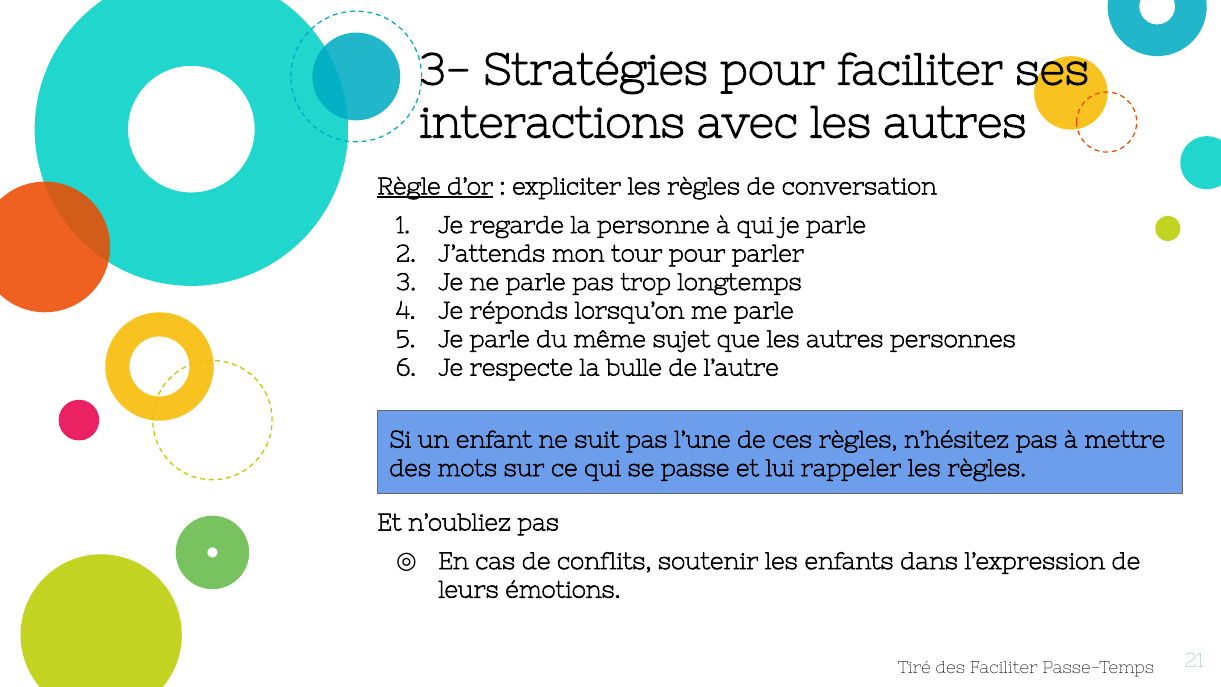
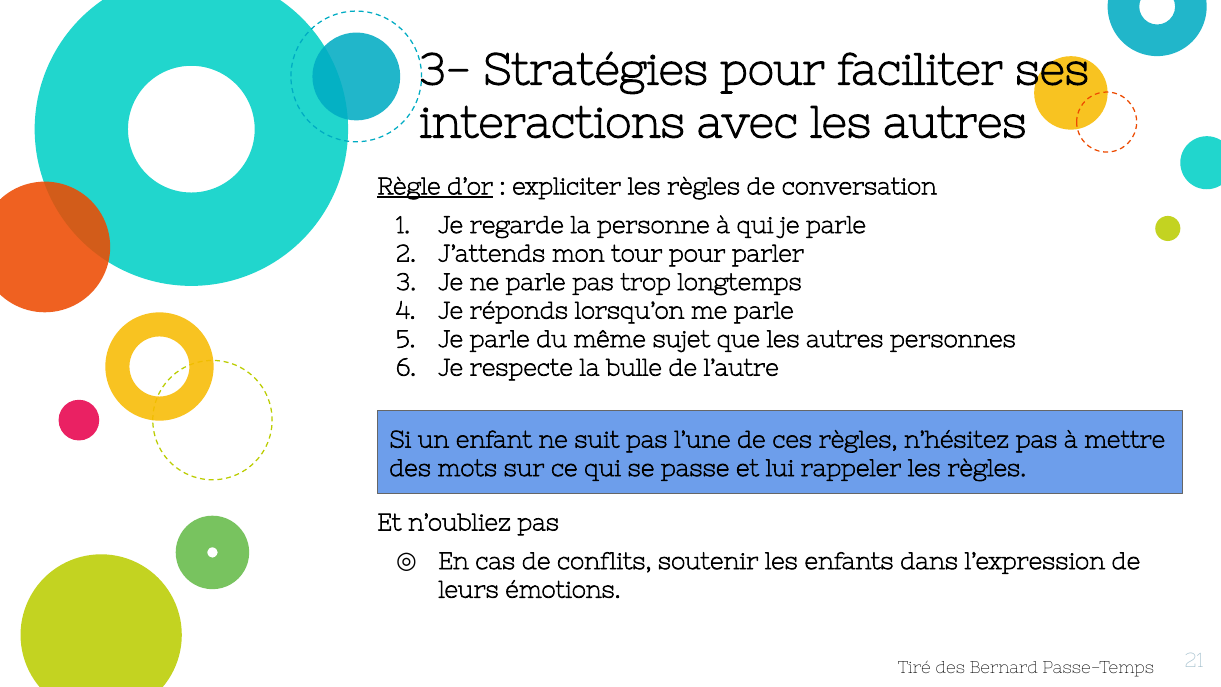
des Faciliter: Faciliter -> Bernard (1004, 668)
